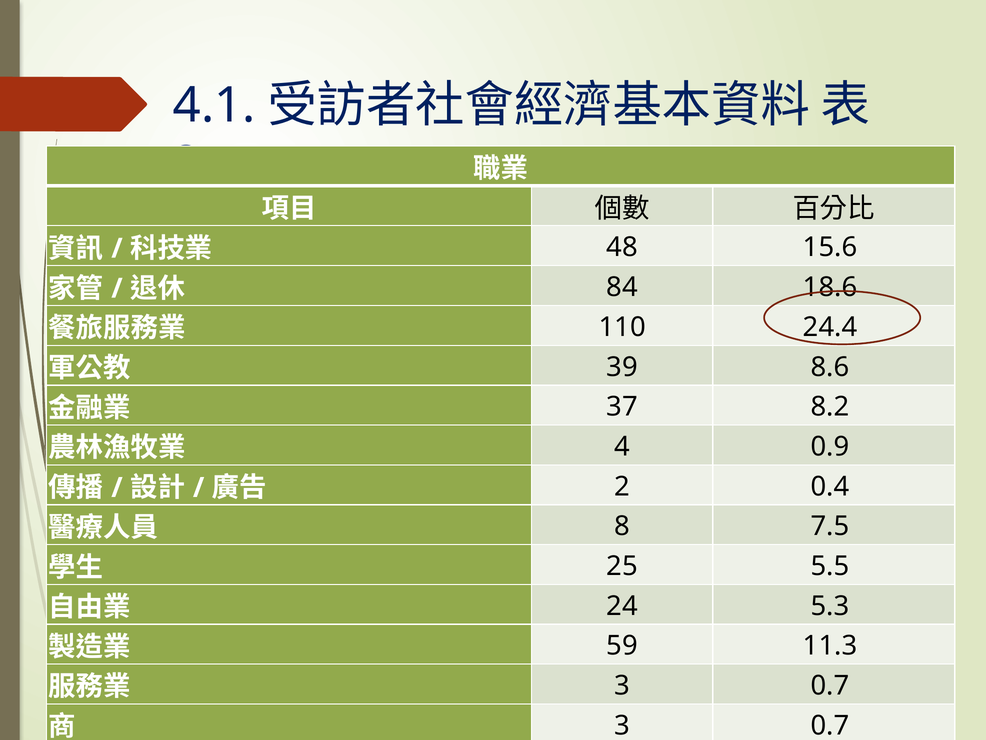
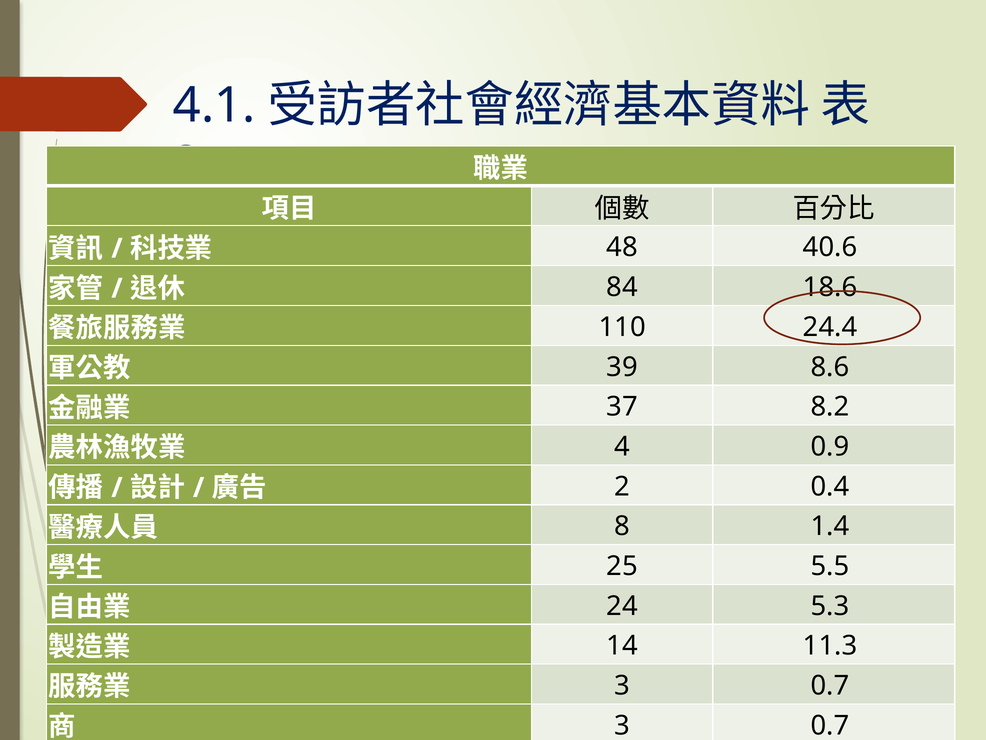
15.6: 15.6 -> 40.6 (830, 247)
7.5: 7.5 -> 1.4 (830, 526)
59: 59 -> 14 (622, 645)
